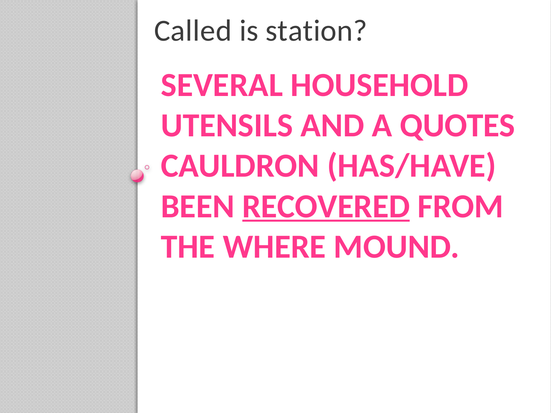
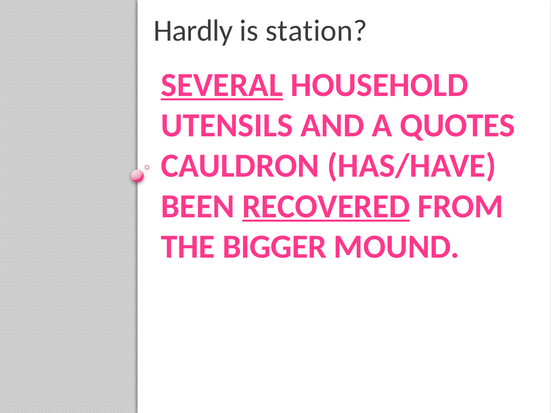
Called: Called -> Hardly (193, 31)
SEVERAL underline: none -> present (222, 85)
WHERE: WHERE -> BIGGER (275, 247)
